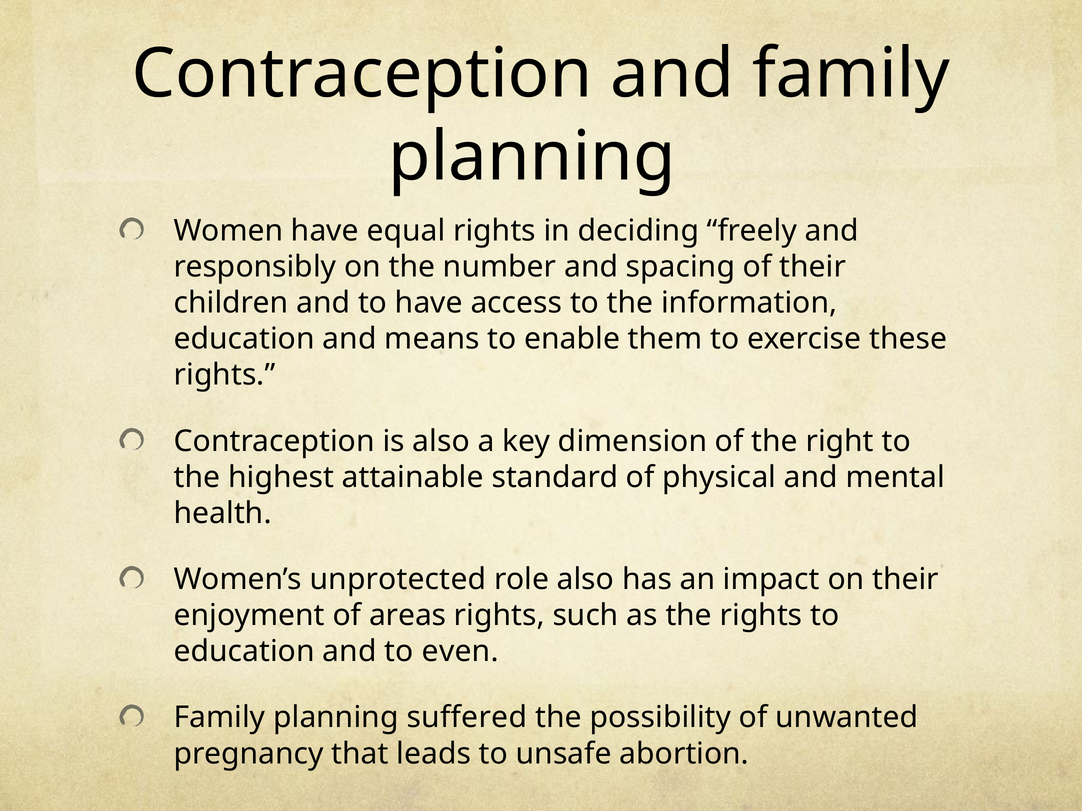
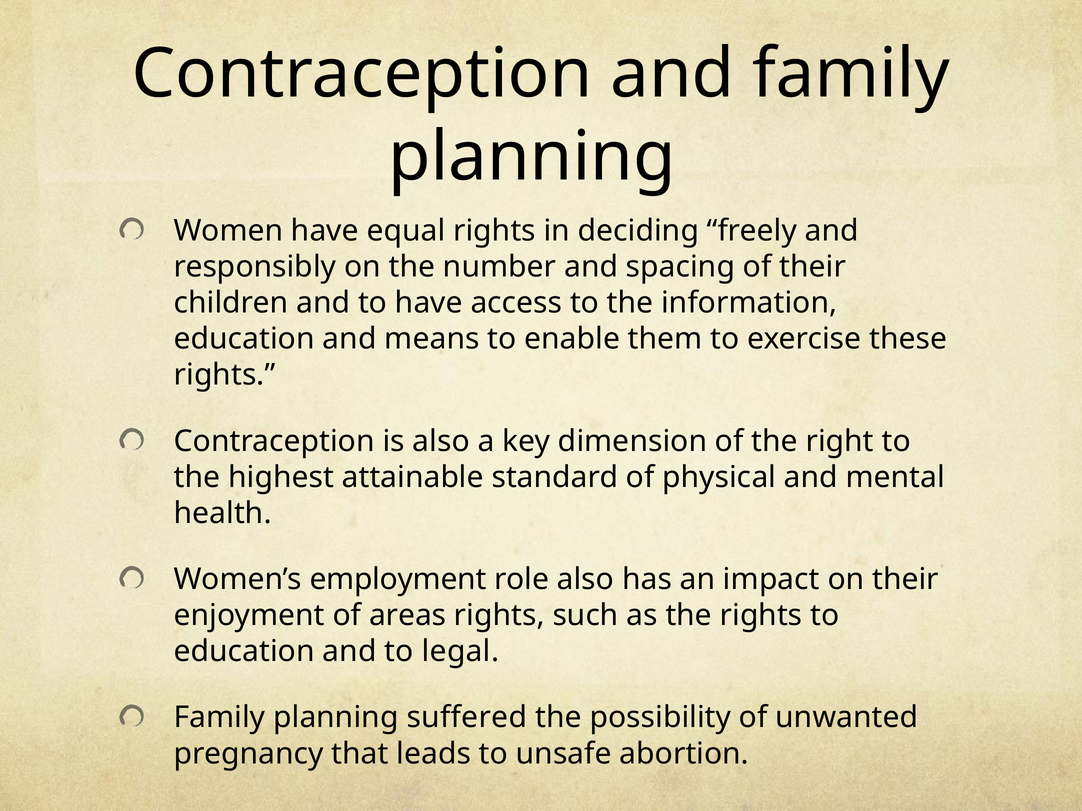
unprotected: unprotected -> employment (398, 580)
even: even -> legal (460, 652)
